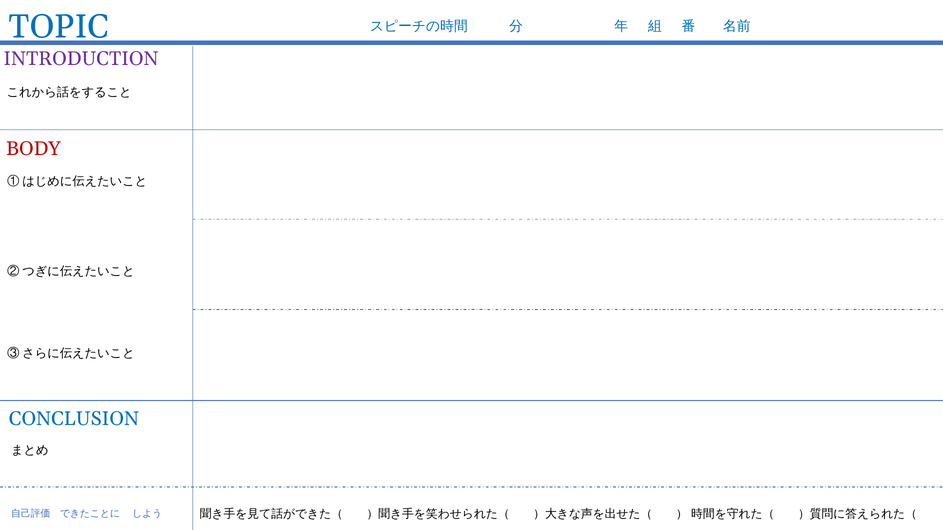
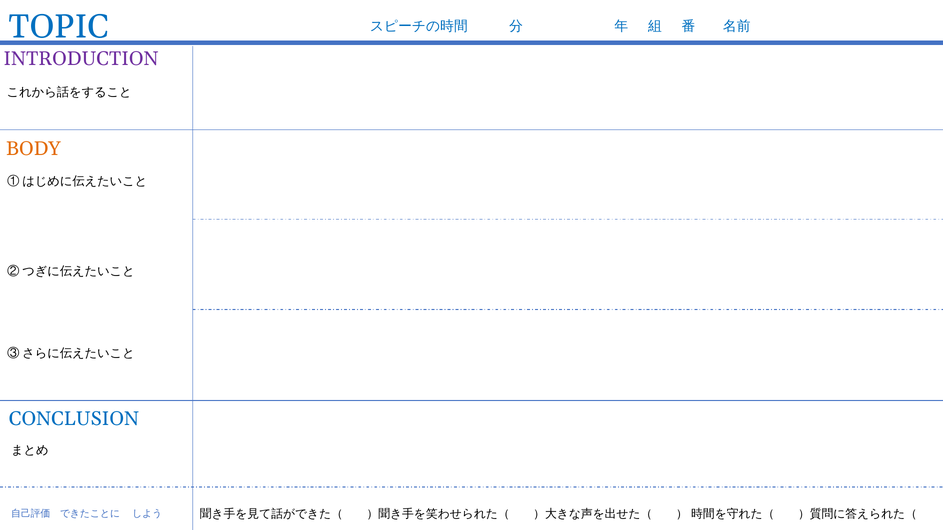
BODY colour: red -> orange (33, 149)
